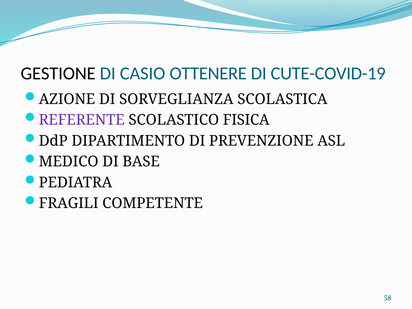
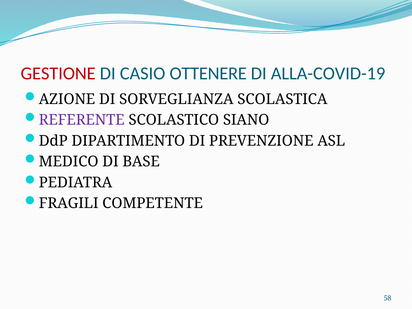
GESTIONE colour: black -> red (58, 74)
CUTE-COVID-19: CUTE-COVID-19 -> ALLA-COVID-19 (328, 74)
FISICA: FISICA -> SIANO (246, 120)
